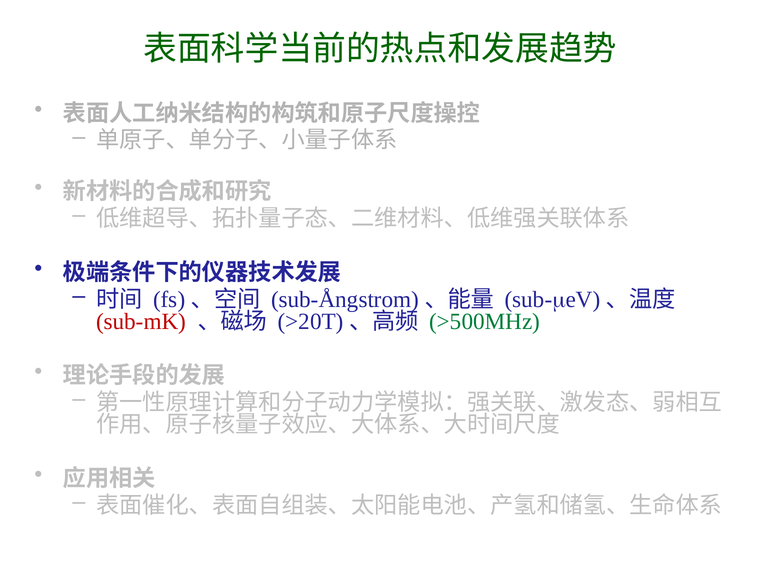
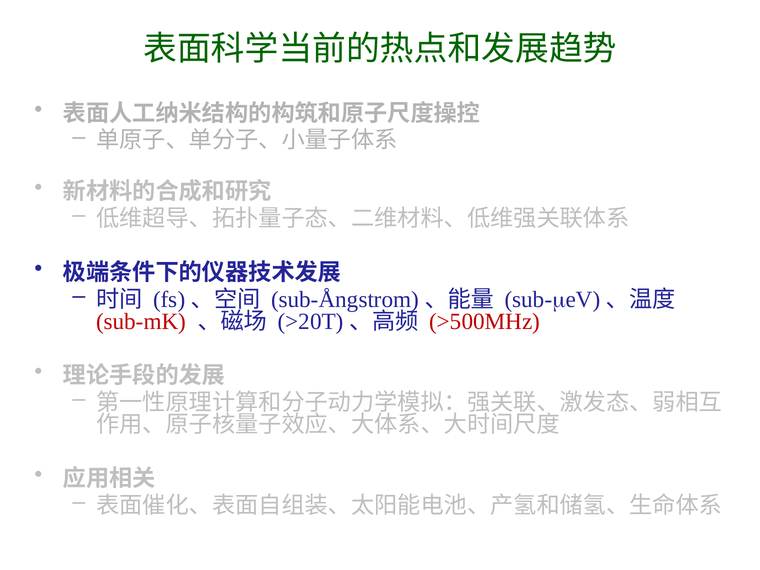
>500MHz colour: green -> red (485, 322)
